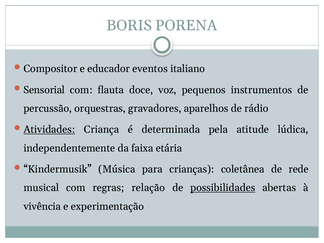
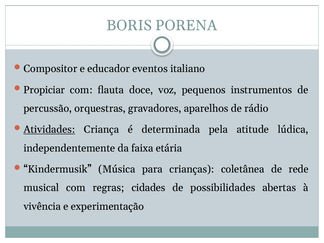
Sensorial: Sensorial -> Propiciar (44, 90)
relação: relação -> cidades (148, 188)
possibilidades underline: present -> none (223, 188)
